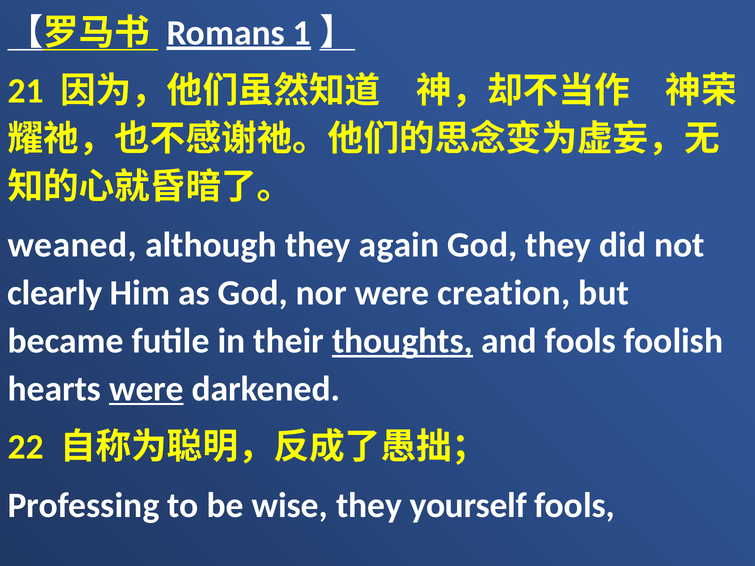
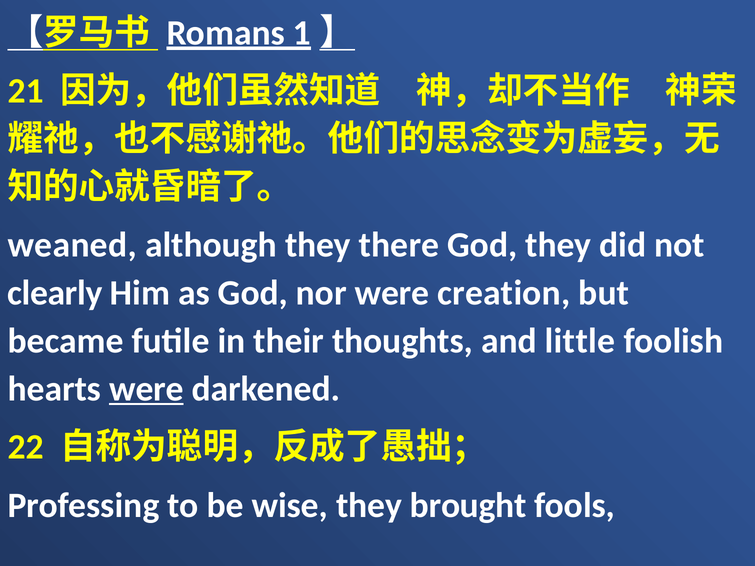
again: again -> there (399, 245)
thoughts underline: present -> none (403, 341)
and fools: fools -> little (580, 341)
yourself: yourself -> brought (468, 506)
